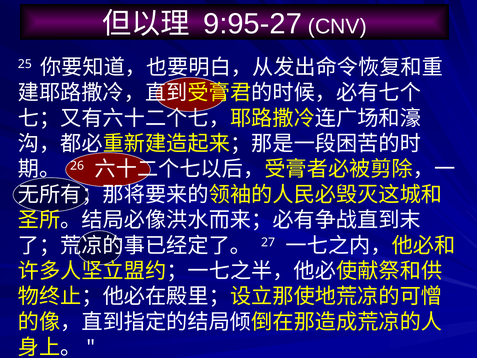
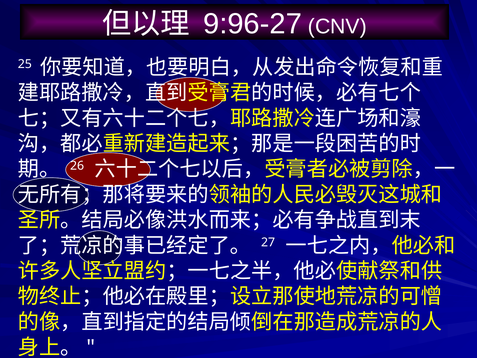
9:95-27: 9:95-27 -> 9:96-27 (253, 24)
